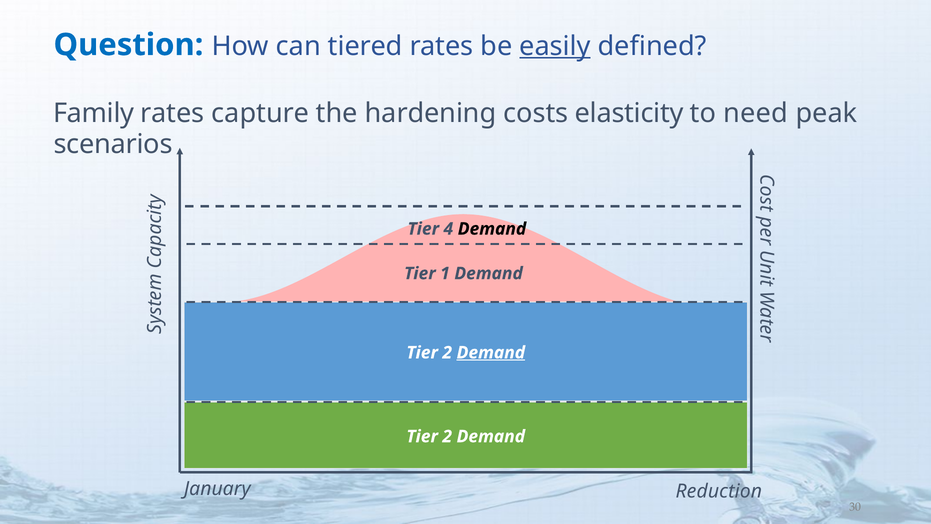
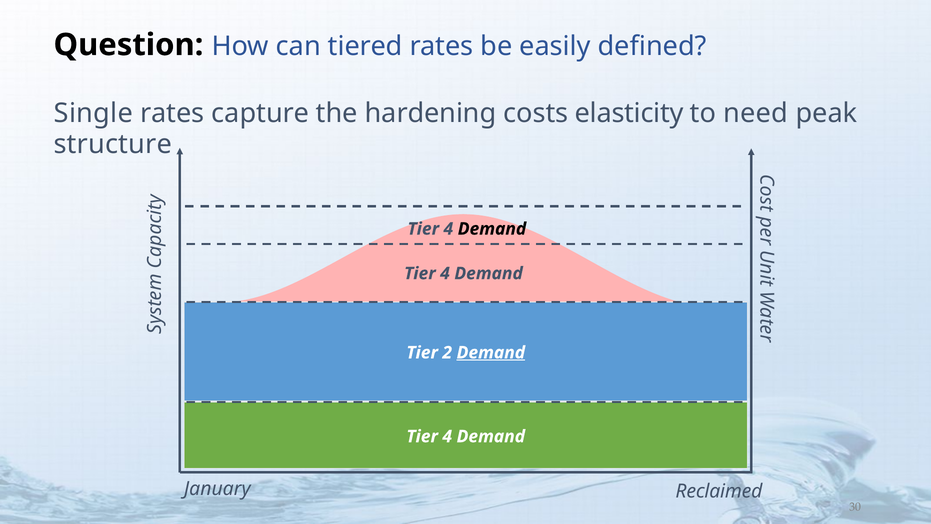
Question colour: blue -> black (128, 45)
easily underline: present -> none (555, 46)
Family: Family -> Single (93, 113)
scenarios: scenarios -> structure (113, 144)
1: 1 -> 4 (445, 273)
2: 2 -> 4 (447, 436)
Reduction: Reduction -> Reclaimed (719, 491)
